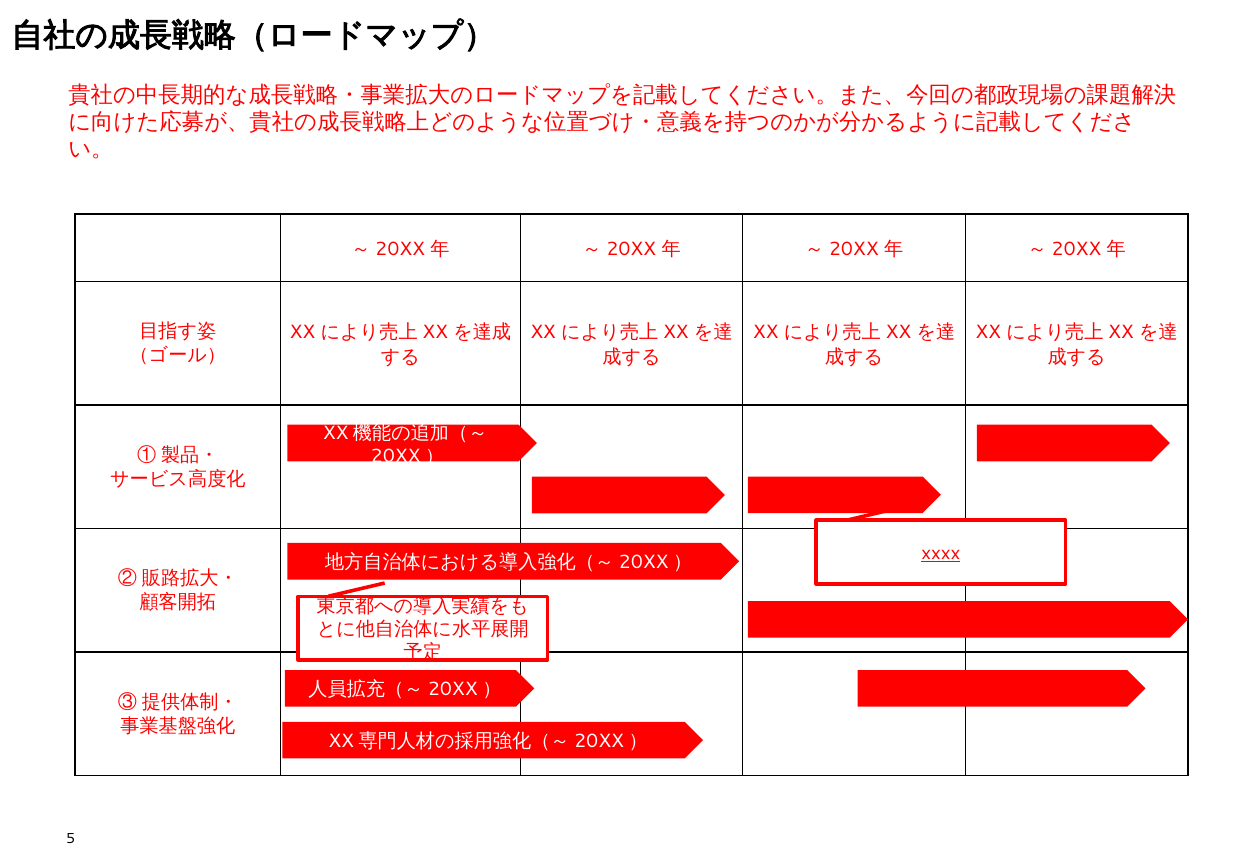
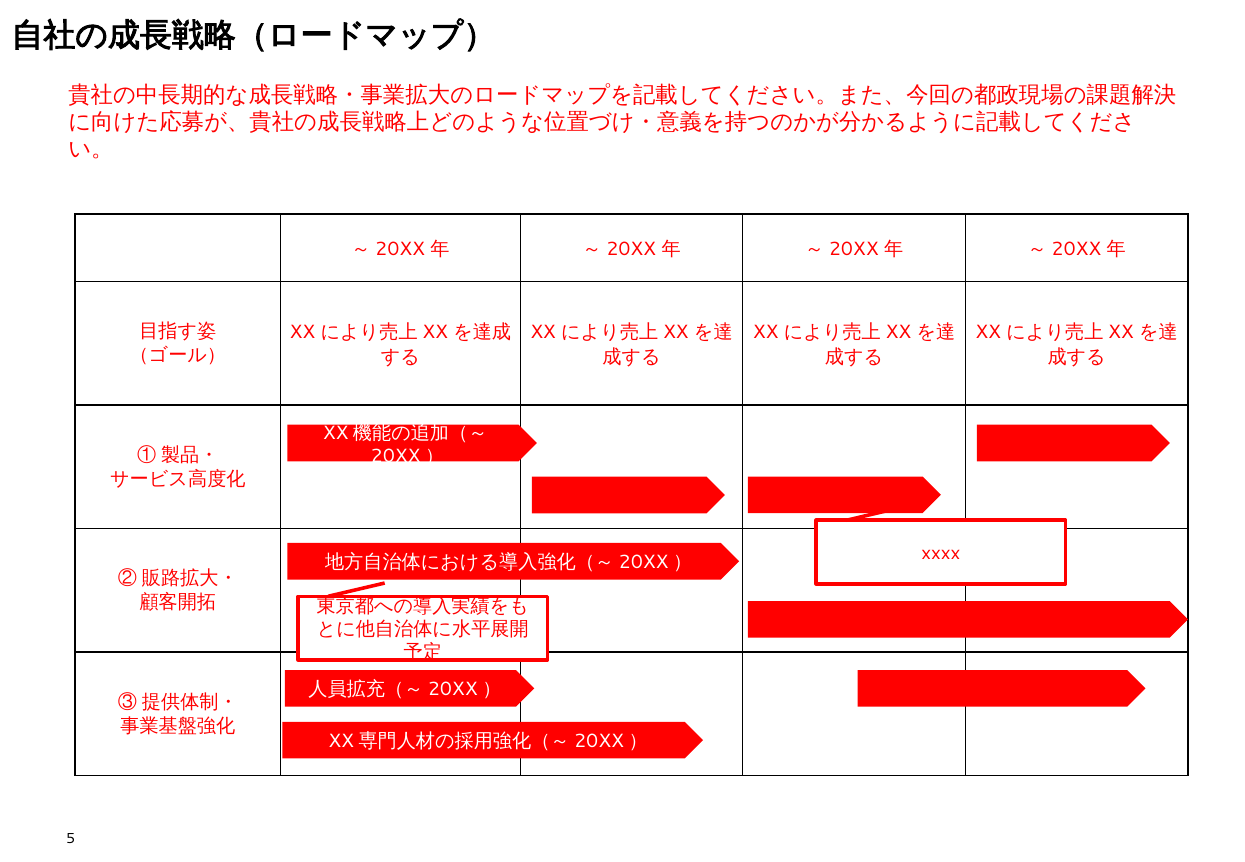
xxxx underline: present -> none (941, 553)
